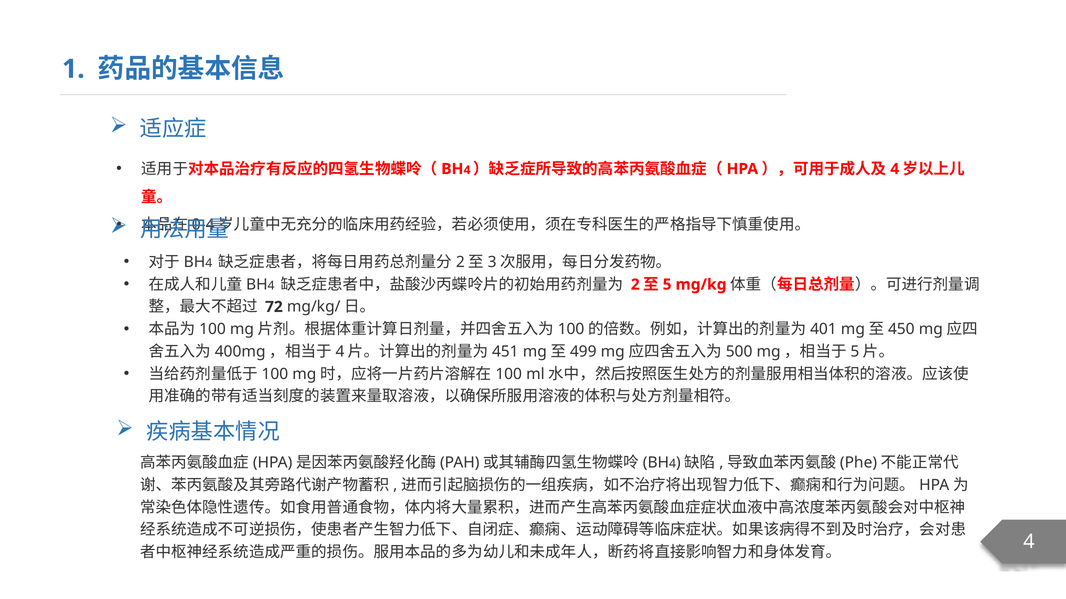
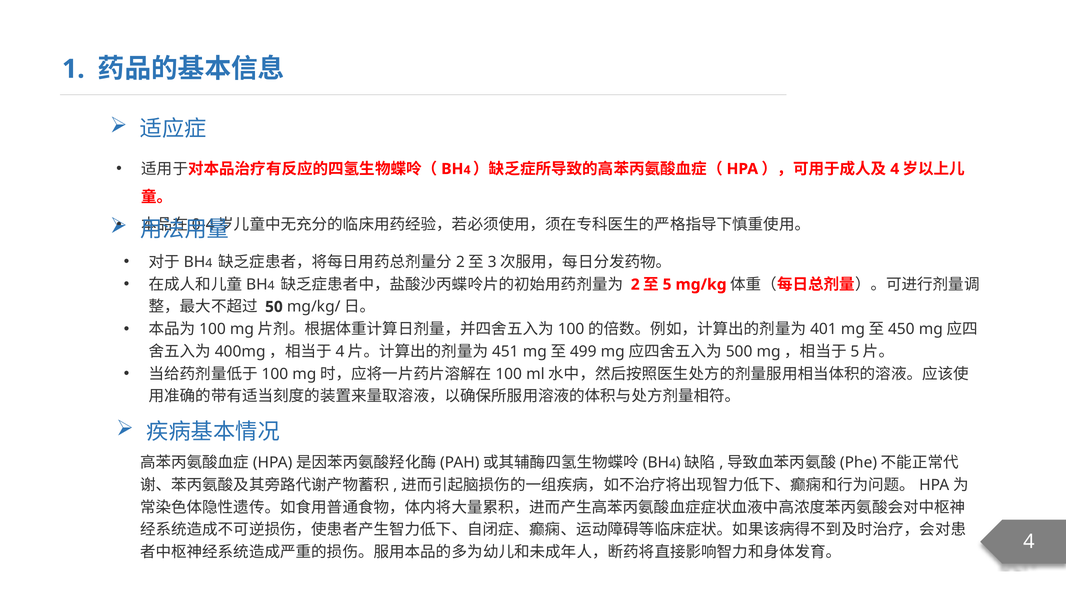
72: 72 -> 50 (274, 307)
